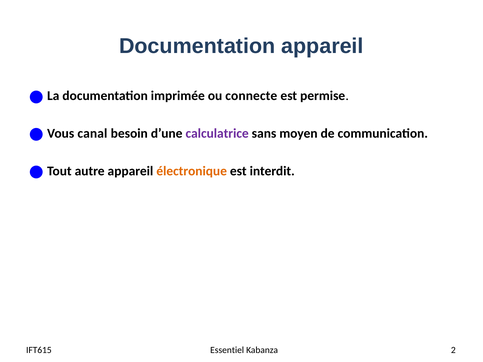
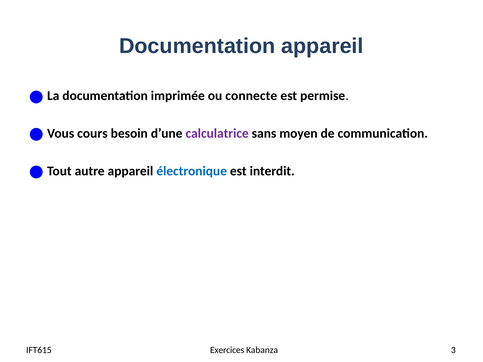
canal: canal -> cours (92, 134)
électronique colour: orange -> blue (192, 171)
Essentiel: Essentiel -> Exercices (227, 350)
2: 2 -> 3 (453, 350)
